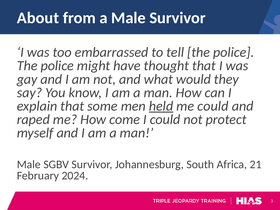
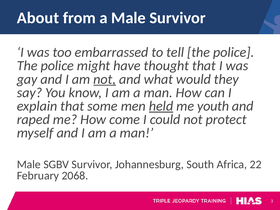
not underline: none -> present (105, 79)
me could: could -> youth (213, 106)
21: 21 -> 22 (256, 164)
2024: 2024 -> 2068 (75, 176)
